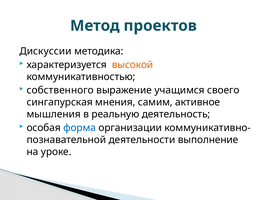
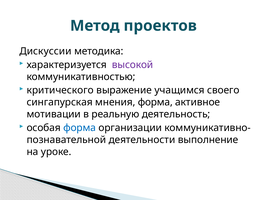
высокой colour: orange -> purple (133, 65)
собственного: собственного -> критического (60, 90)
мнения самим: самим -> форма (155, 102)
мышления: мышления -> мотивации (54, 114)
